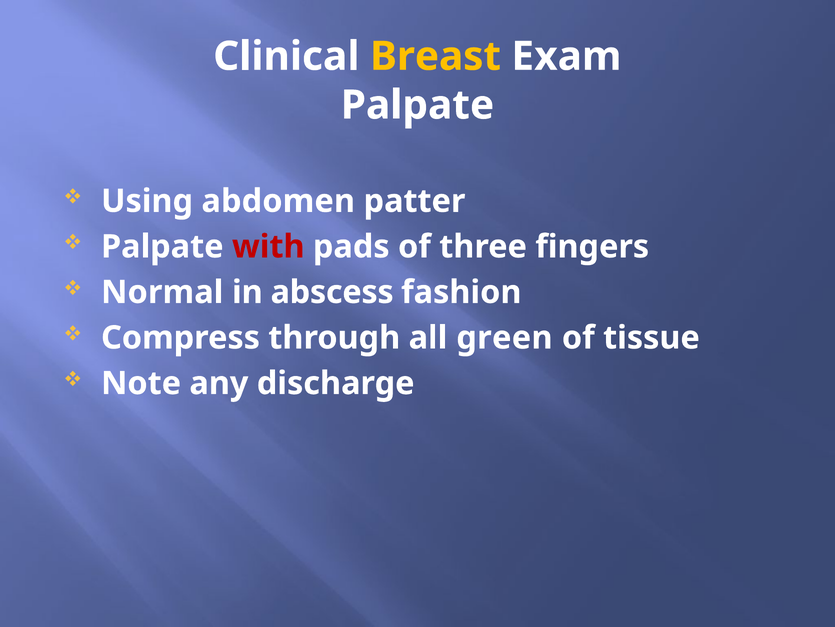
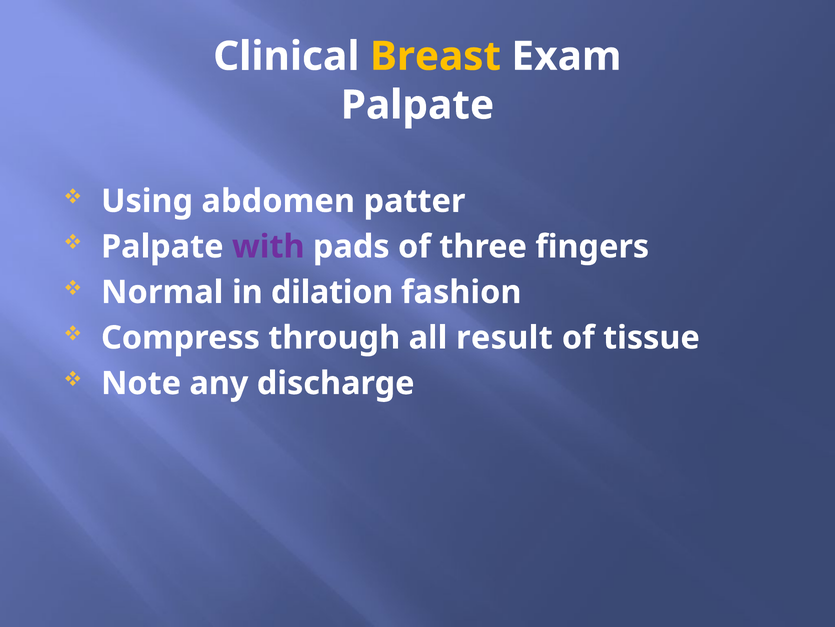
with colour: red -> purple (268, 246)
abscess: abscess -> dilation (332, 292)
green: green -> result (504, 337)
